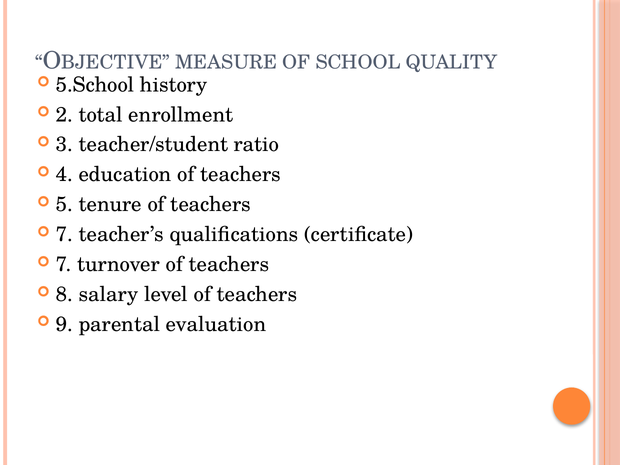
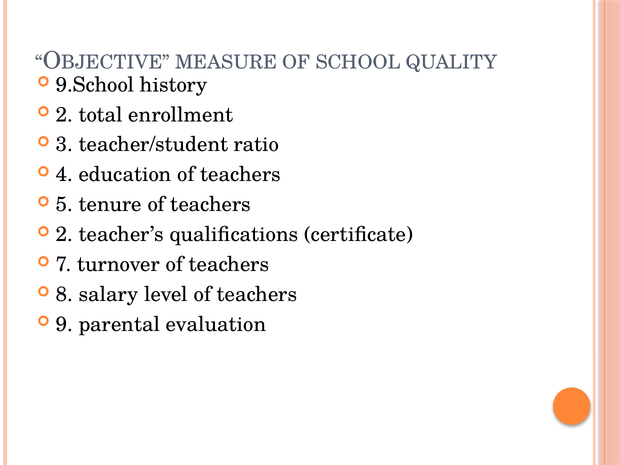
5.School: 5.School -> 9.School (95, 85)
7: 7 -> 2 (64, 235)
